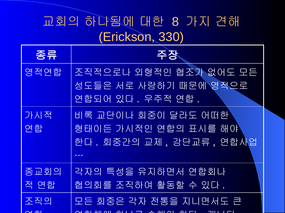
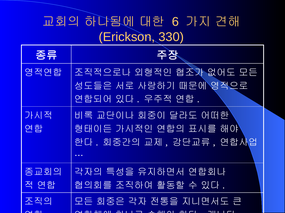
8: 8 -> 6 (175, 22)
